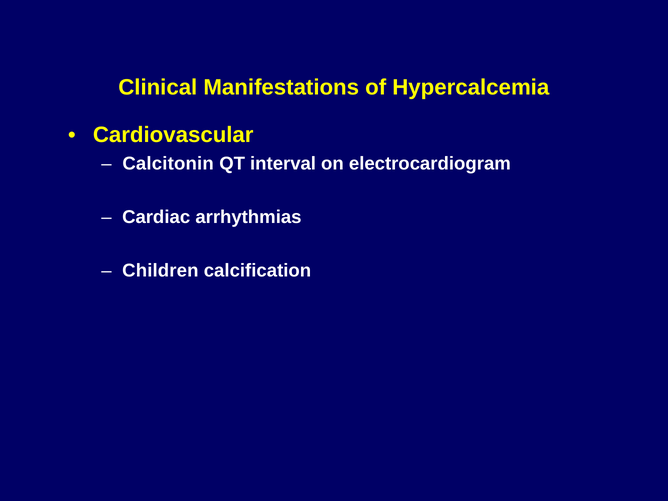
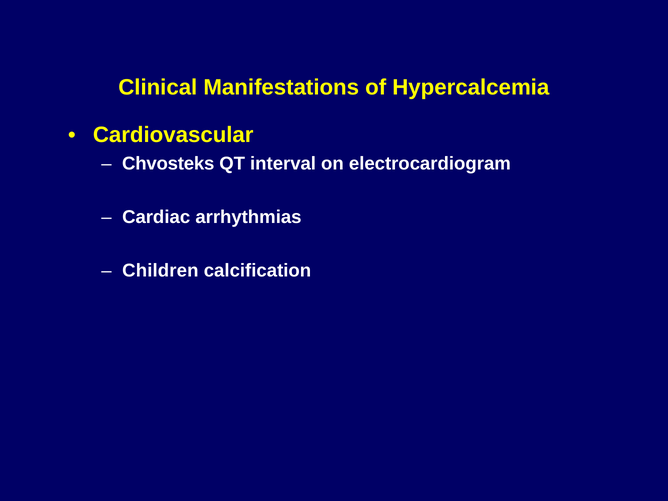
Calcitonin: Calcitonin -> Chvosteks (168, 164)
